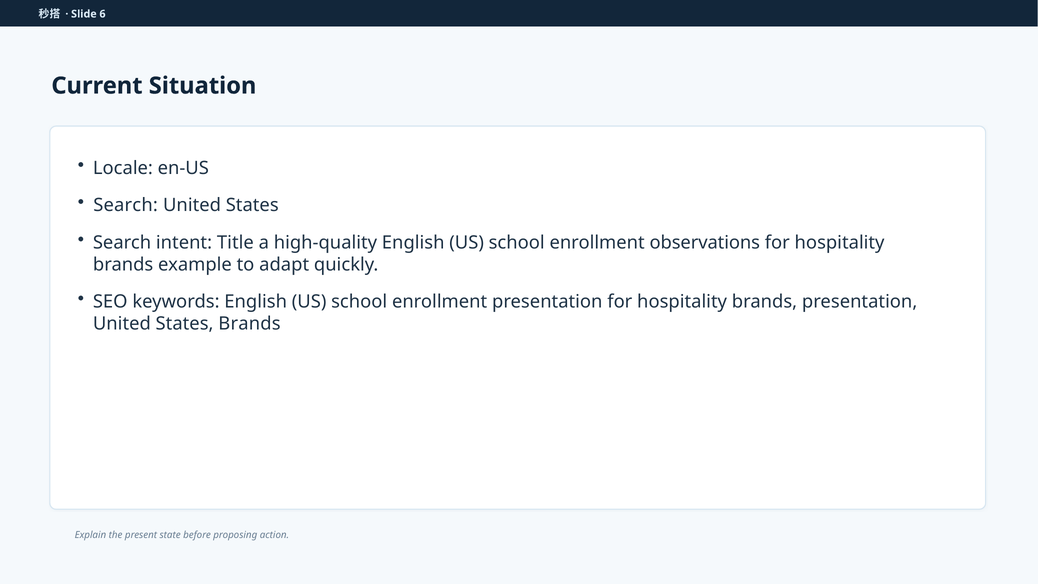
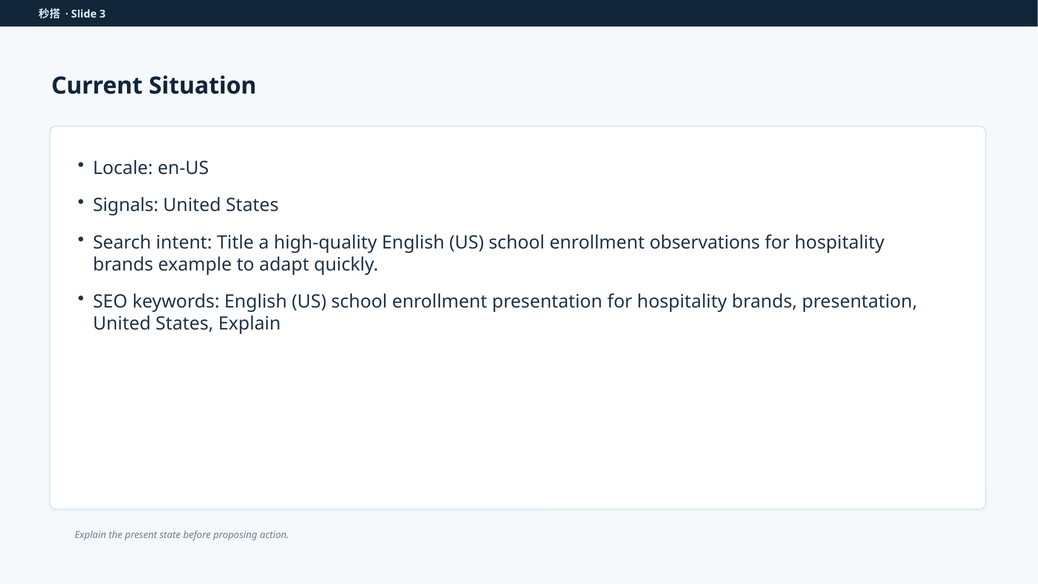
6: 6 -> 3 (103, 14)
Search: Search -> Signals (126, 205)
States Brands: Brands -> Explain (250, 324)
